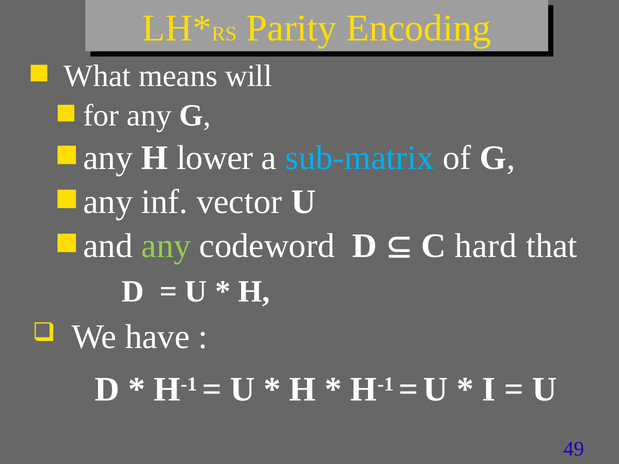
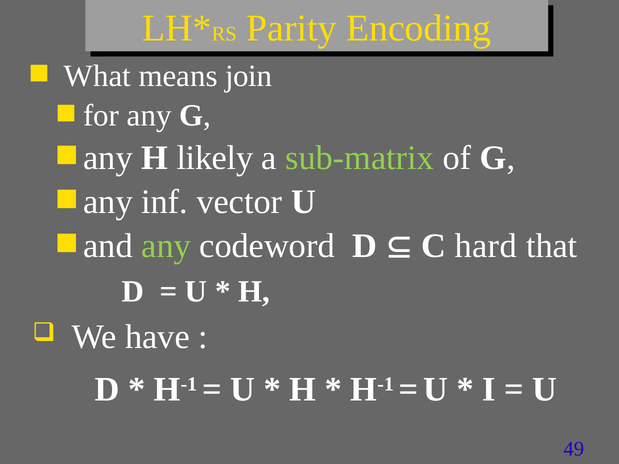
will: will -> join (249, 76)
lower: lower -> likely (215, 158)
sub-matrix colour: light blue -> light green (360, 158)
